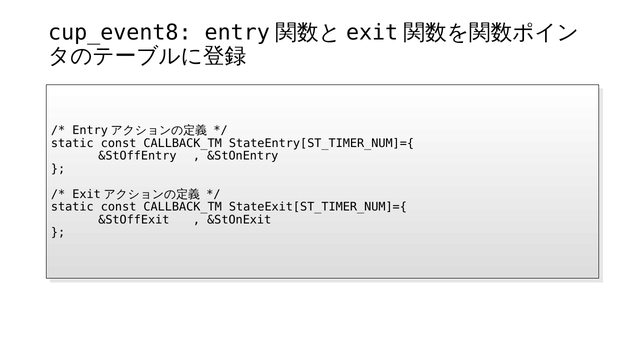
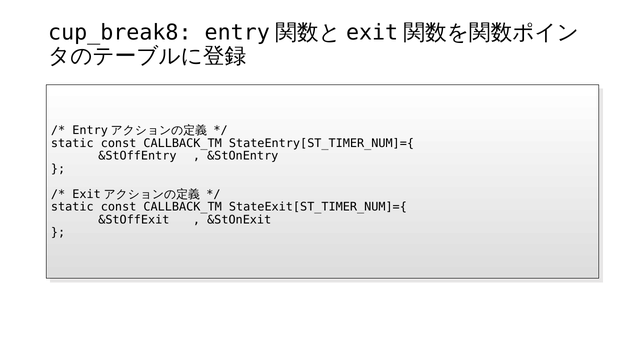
cup_event8: cup_event8 -> cup_break8 (120, 33)
